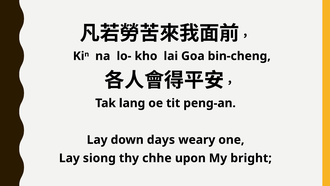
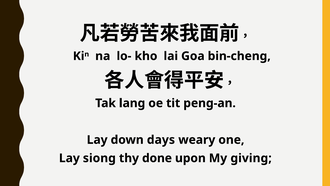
chhe: chhe -> done (157, 158)
bright: bright -> giving (251, 158)
